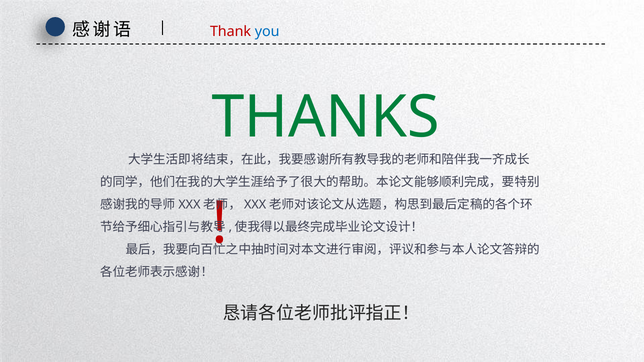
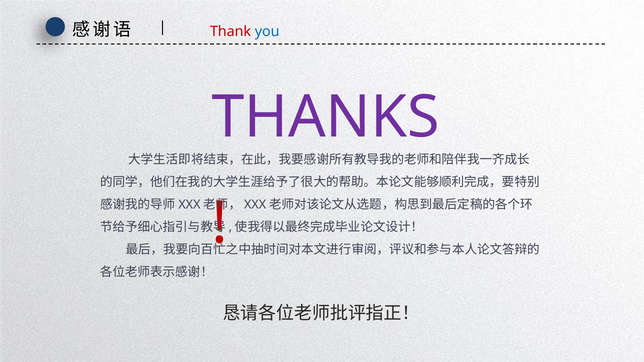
THANKS colour: green -> purple (326, 117)
